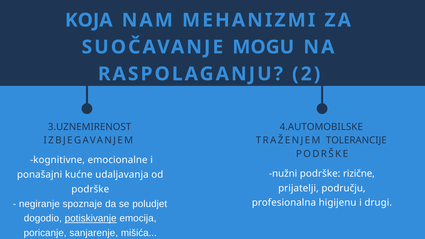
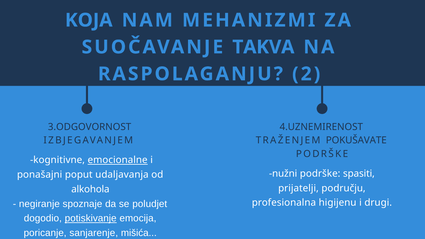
MOGU: MOGU -> TAKVA (263, 47)
3.UZNEMIRENOST: 3.UZNEMIRENOST -> 3.ODGOVORNOST (90, 127)
4.AUTOMOBILSKE: 4.AUTOMOBILSKE -> 4.UZNEMIRENOST (321, 127)
TOLERANCIJE: TOLERANCIJE -> POKUŠAVATE (356, 140)
emocionalne underline: none -> present (118, 160)
rizične: rizične -> spasiti (359, 174)
kućne: kućne -> poput (79, 175)
podrške: podrške -> alkohola (90, 189)
